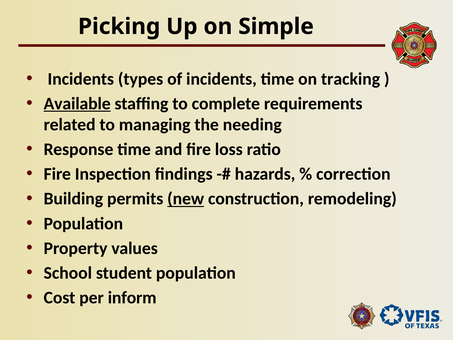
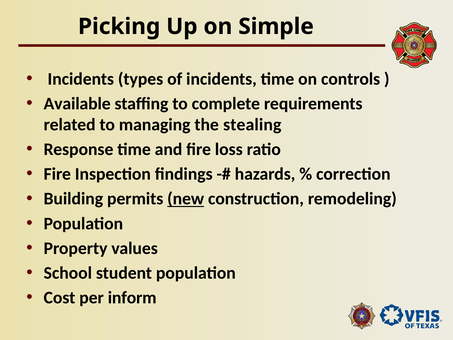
tracking: tracking -> controls (351, 79)
Available underline: present -> none (77, 103)
needing: needing -> stealing (252, 125)
